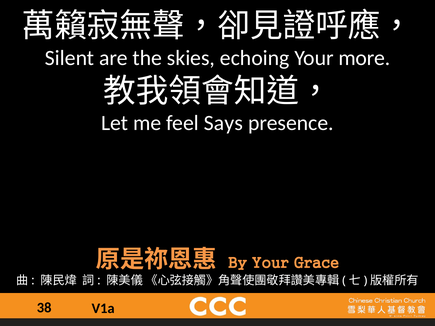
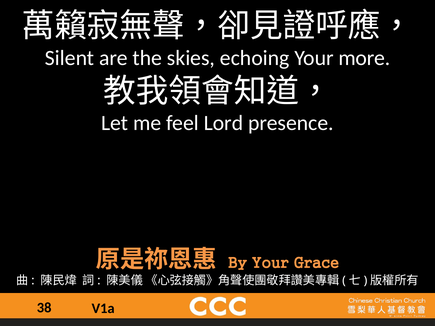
Says: Says -> Lord (223, 123)
